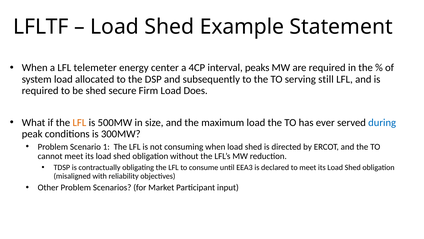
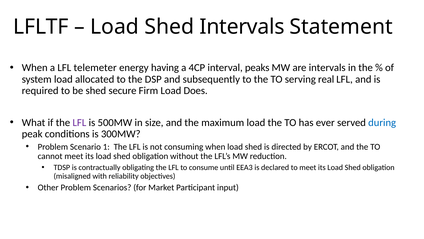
Shed Example: Example -> Intervals (242, 27)
center: center -> having (165, 68)
are required: required -> intervals (327, 68)
still: still -> real (326, 79)
LFL colour: orange -> purple (79, 122)
